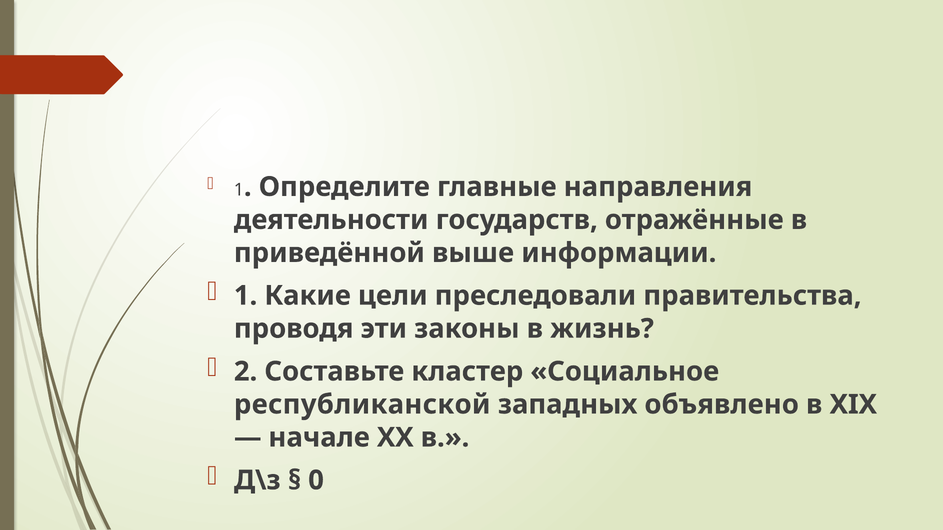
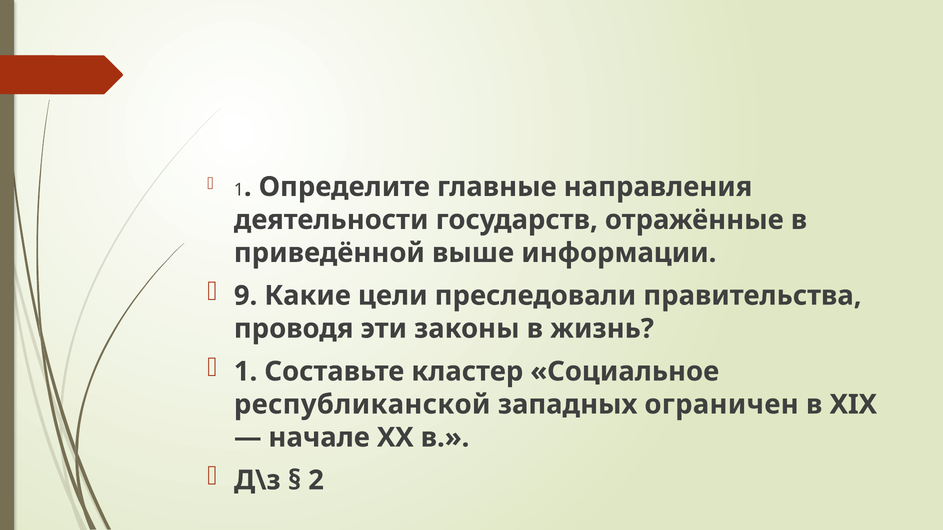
1: 1 -> 9 (246, 296)
2: 2 -> 1 (246, 372)
объявлено: объявлено -> ограничен (722, 405)
0: 0 -> 2 (316, 481)
